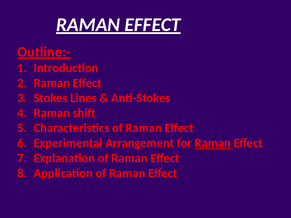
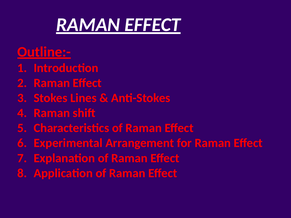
Raman underline: present -> none (213, 143)
